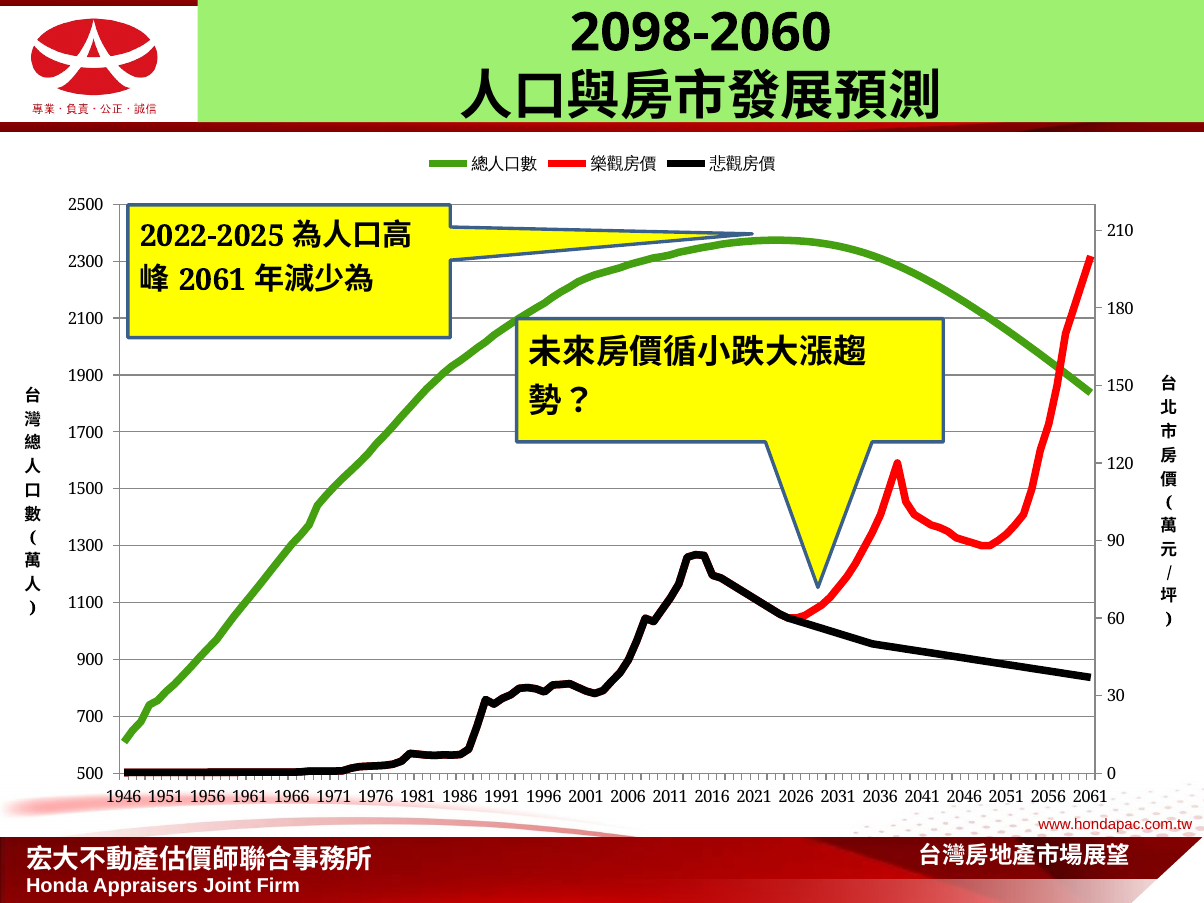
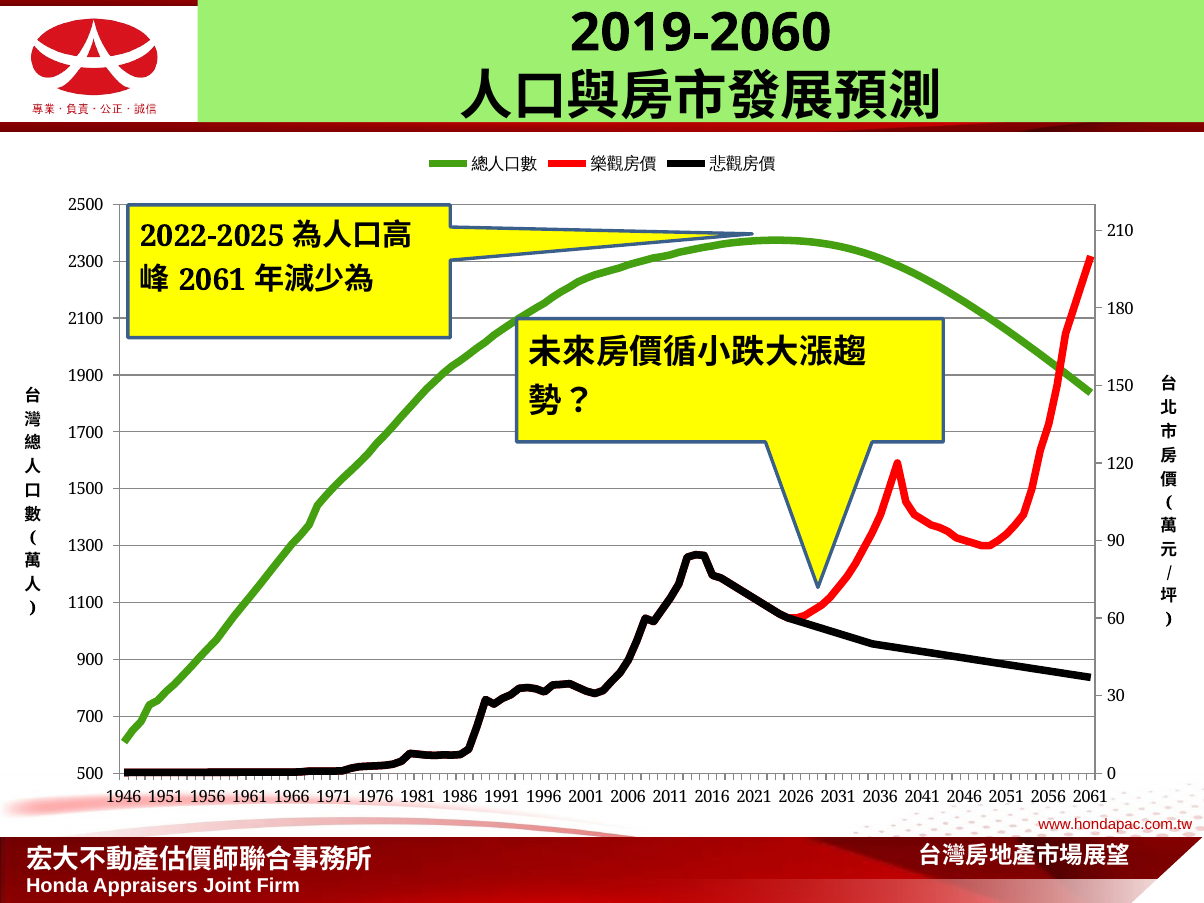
2098-2060: 2098-2060 -> 2019-2060 (701, 33)
